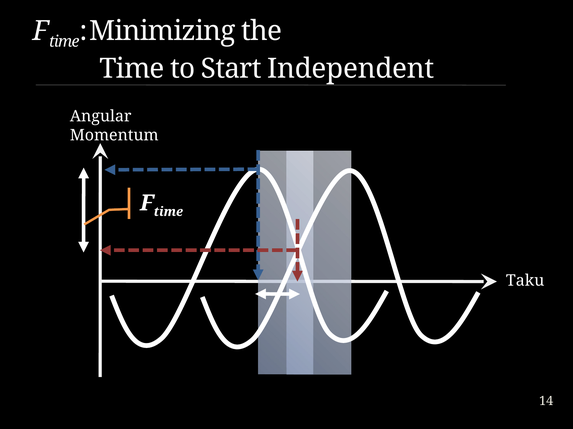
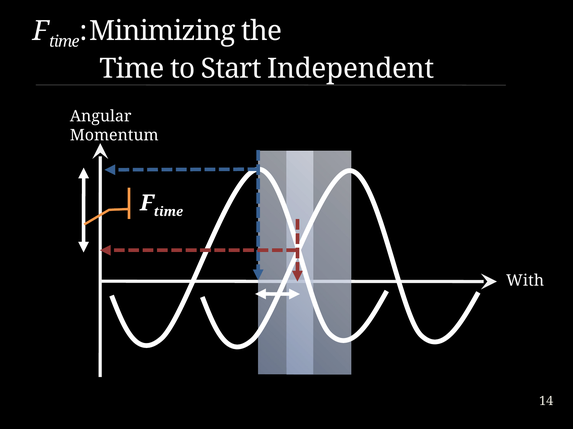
Taku: Taku -> With (525, 281)
